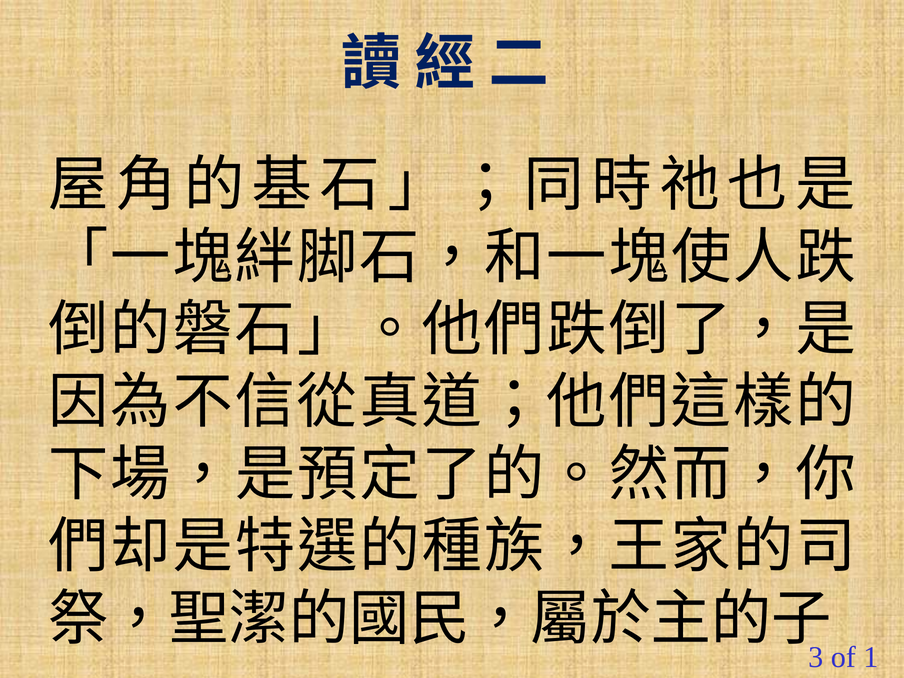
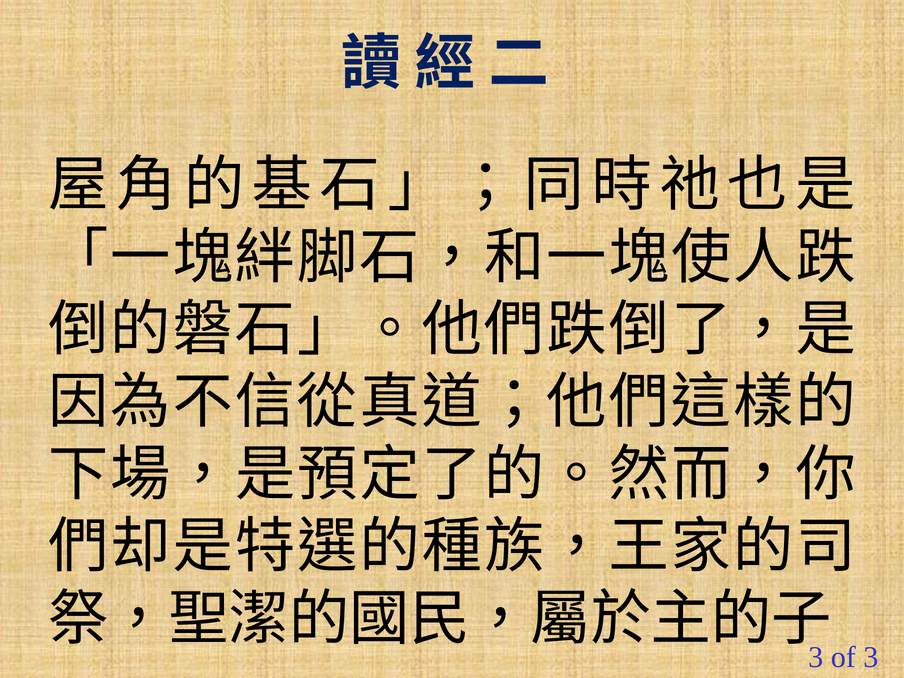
of 1: 1 -> 3 (871, 657)
